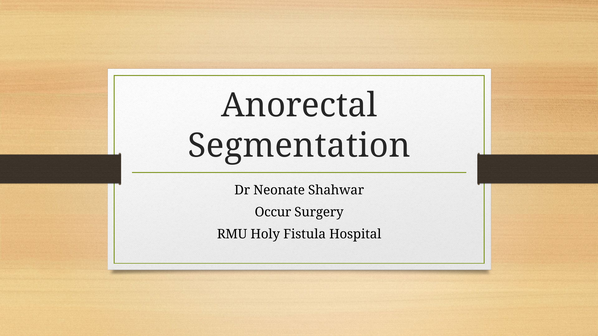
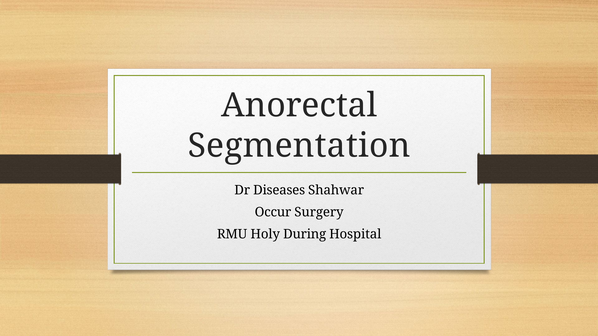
Neonate: Neonate -> Diseases (279, 190)
Fistula: Fistula -> During (305, 235)
